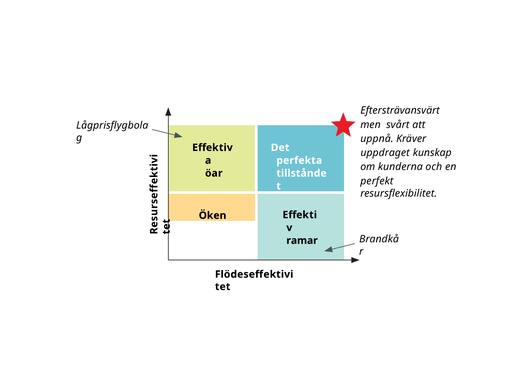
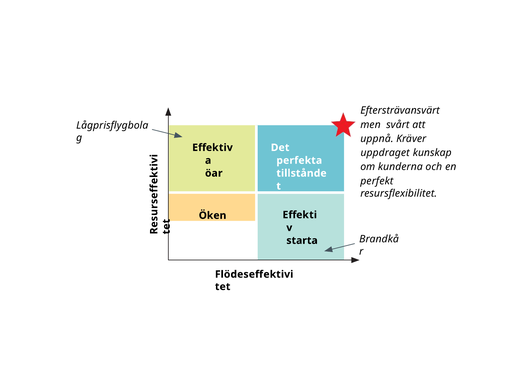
ramar: ramar -> starta (302, 240)
